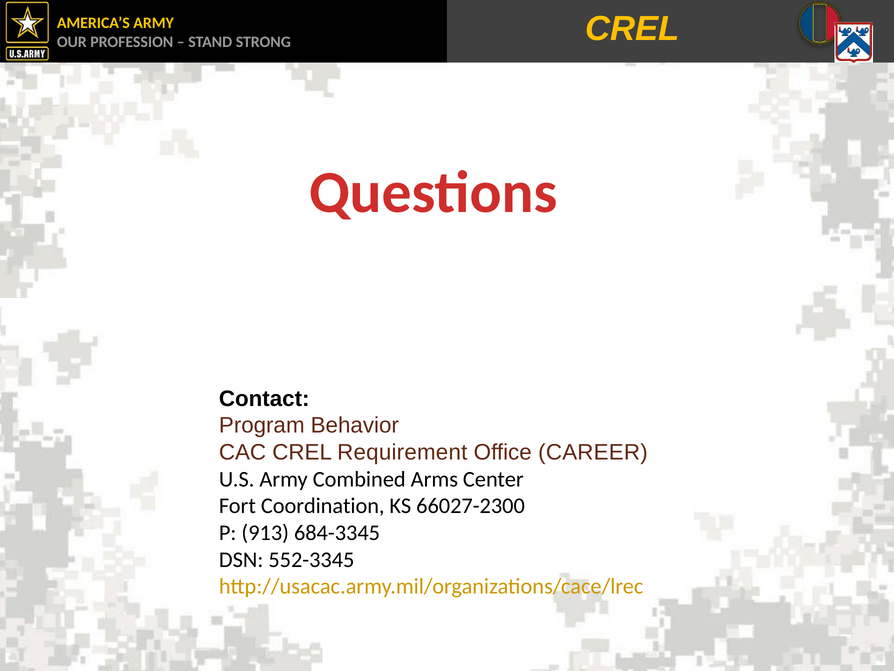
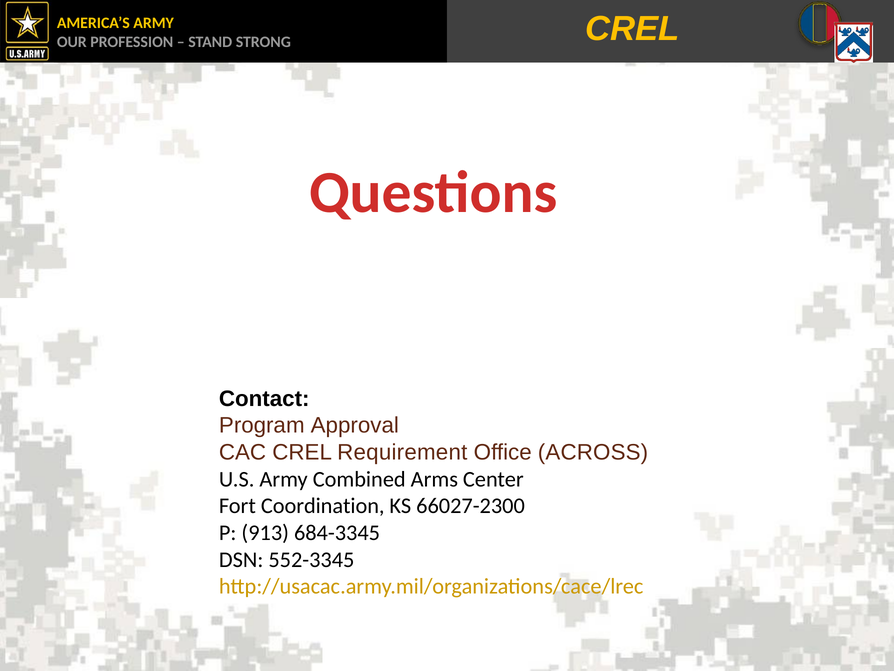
Behavior: Behavior -> Approval (355, 425)
CAREER: CAREER -> ACROSS (593, 452)
